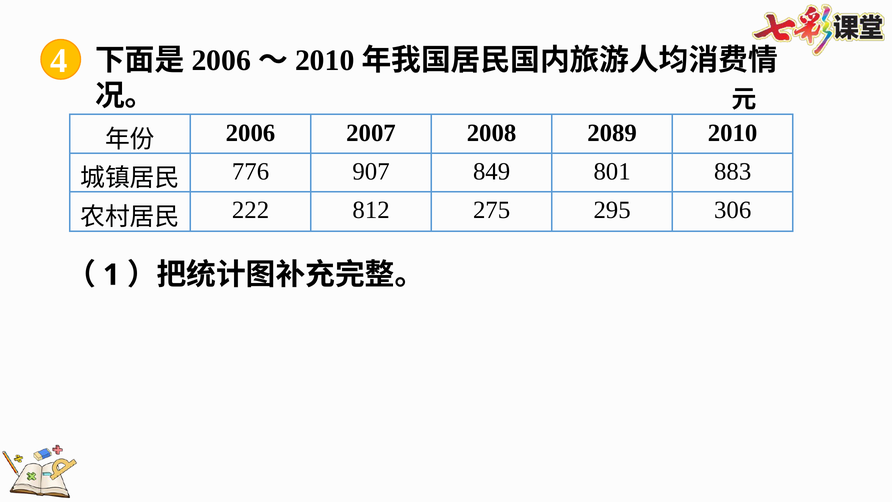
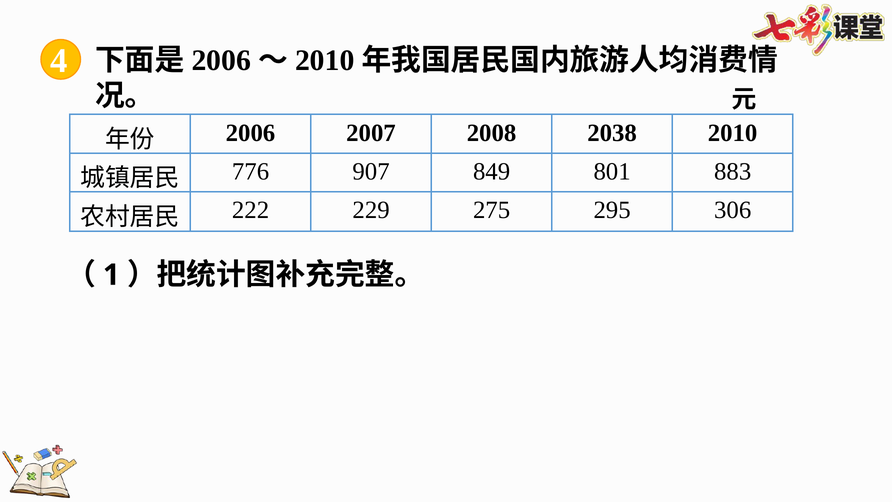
2089: 2089 -> 2038 (612, 133)
812: 812 -> 229 (371, 210)
